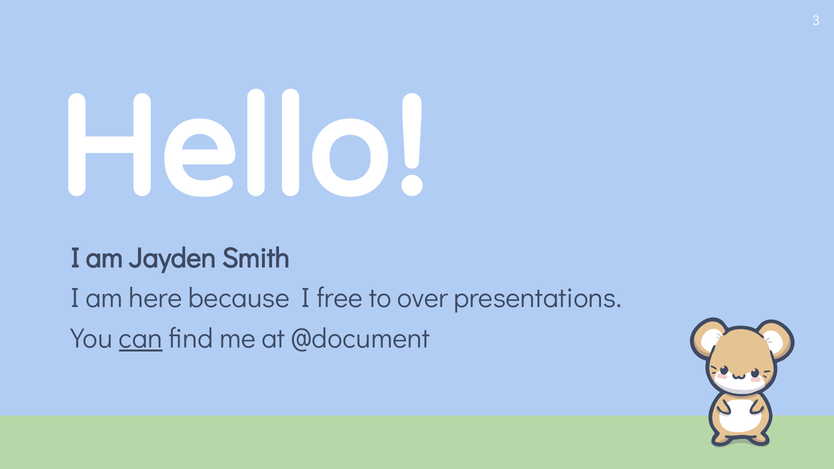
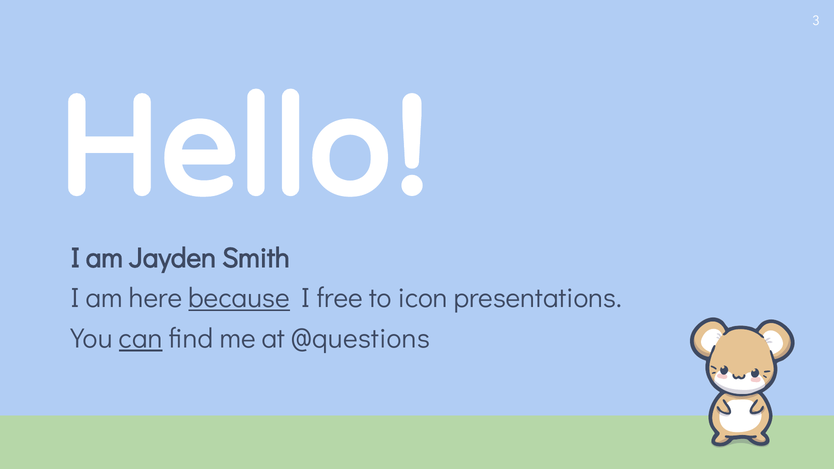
because underline: none -> present (239, 298)
over: over -> icon (423, 298)
@document: @document -> @questions (361, 339)
